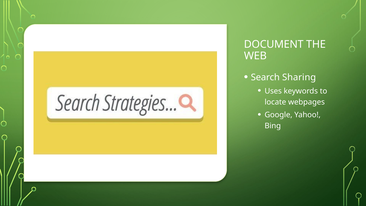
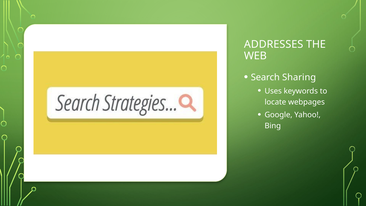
DOCUMENT: DOCUMENT -> ADDRESSES (274, 44)
